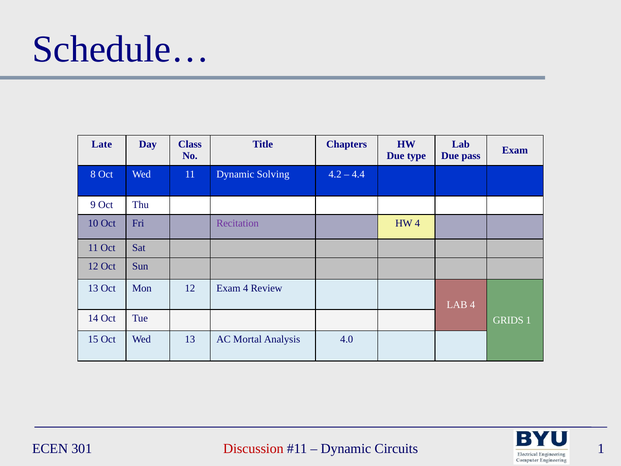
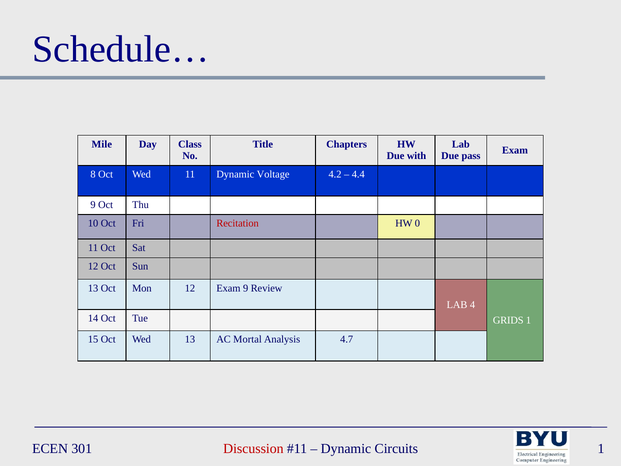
Late: Late -> Mile (102, 144)
type: type -> with (417, 156)
Solving: Solving -> Voltage (273, 174)
Recitation colour: purple -> red (238, 223)
HW 4: 4 -> 0 (417, 223)
Exam 4: 4 -> 9 (246, 288)
4.0: 4.0 -> 4.7 (347, 339)
